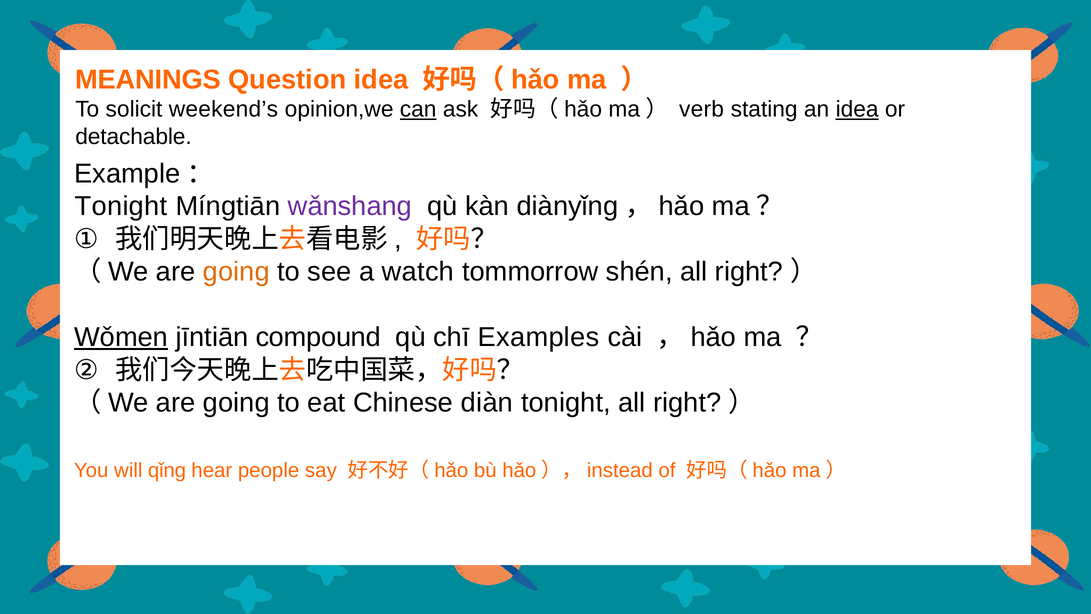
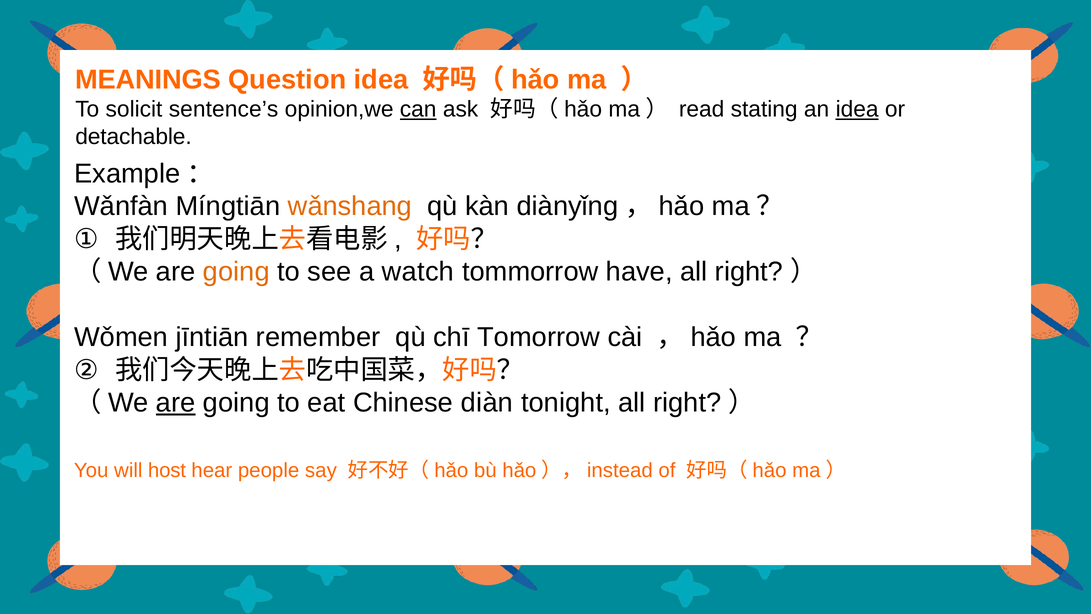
weekend’s: weekend’s -> sentence’s (224, 109)
verb: verb -> read (702, 109)
Tonight: Tonight -> Wǎnfàn (121, 206)
wǎnshang colour: purple -> orange (350, 206)
shén: shén -> have (639, 272)
Wǒmen underline: present -> none (121, 337)
compound: compound -> remember (318, 337)
Examples: Examples -> Tomorrow (539, 337)
are underline: none -> present (176, 403)
qǐng: qǐng -> host (167, 470)
